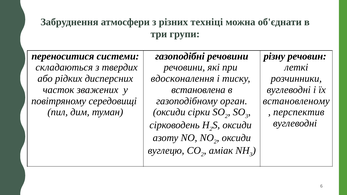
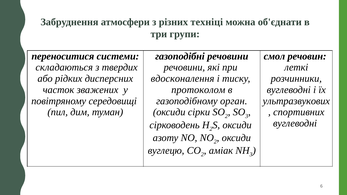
різну: різну -> смол (274, 56)
встановлена: встановлена -> протоколом (198, 90)
встановленому: встановленому -> ультразвукових (296, 101)
перспектив: перспектив -> спортивних (299, 112)
